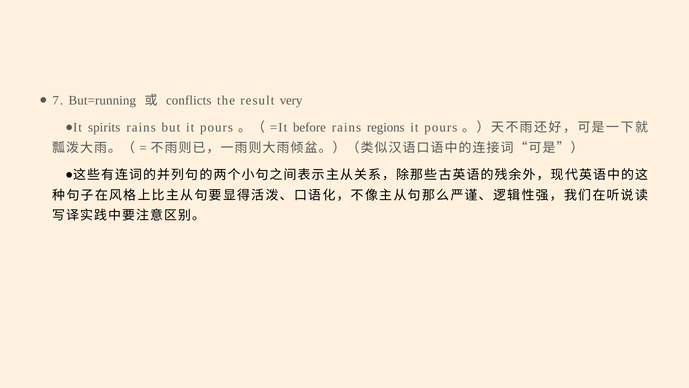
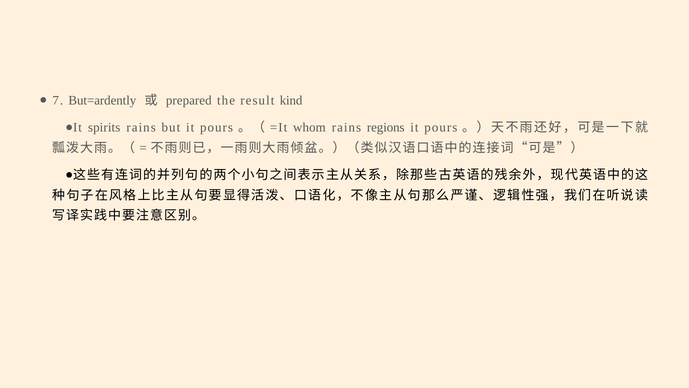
But=running: But=running -> But=ardently (102, 100)
conflicts: conflicts -> prepared (189, 100)
very: very -> kind (291, 100)
before: before -> whom (309, 127)
